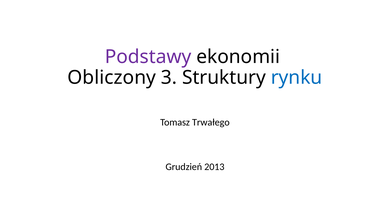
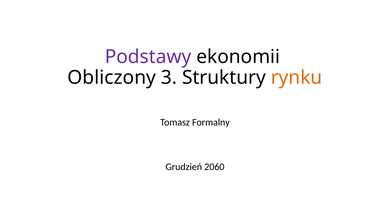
rynku colour: blue -> orange (297, 77)
Trwałego: Trwałego -> Formalny (211, 122)
2013: 2013 -> 2060 (214, 166)
